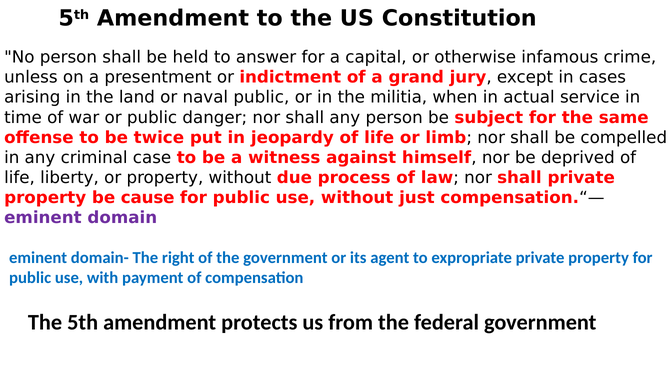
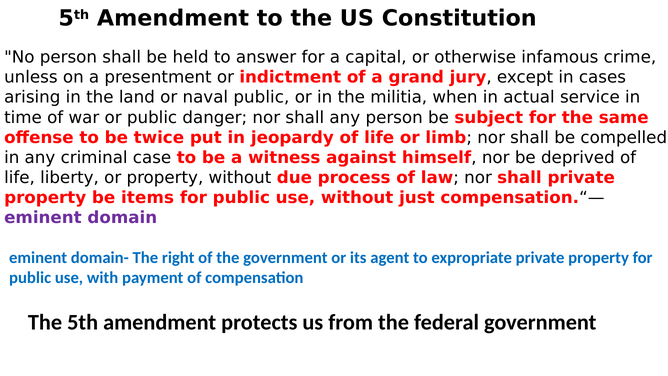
cause: cause -> items (148, 198)
